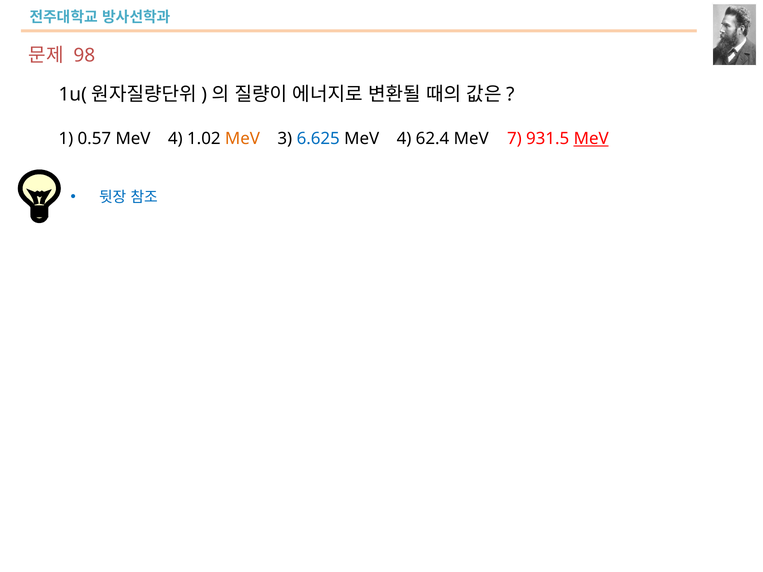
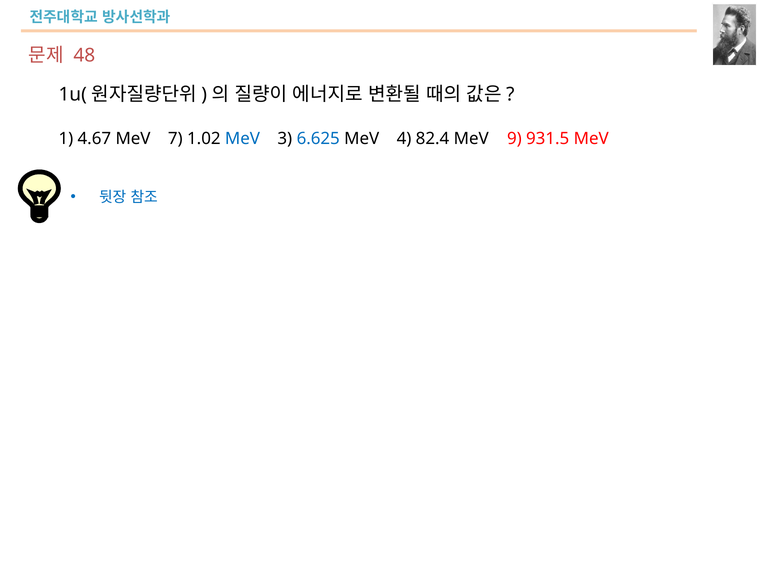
98: 98 -> 48 (84, 55)
0.57: 0.57 -> 4.67 (94, 139)
4: 4 -> 7 (175, 139)
MeV colour: orange -> blue (242, 139)
62.4: 62.4 -> 82.4 (433, 139)
7: 7 -> 9 (514, 139)
MeV underline: present -> none (591, 139)
